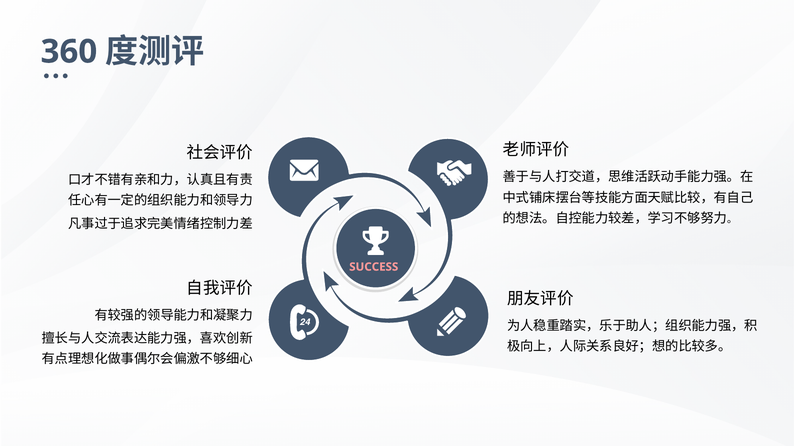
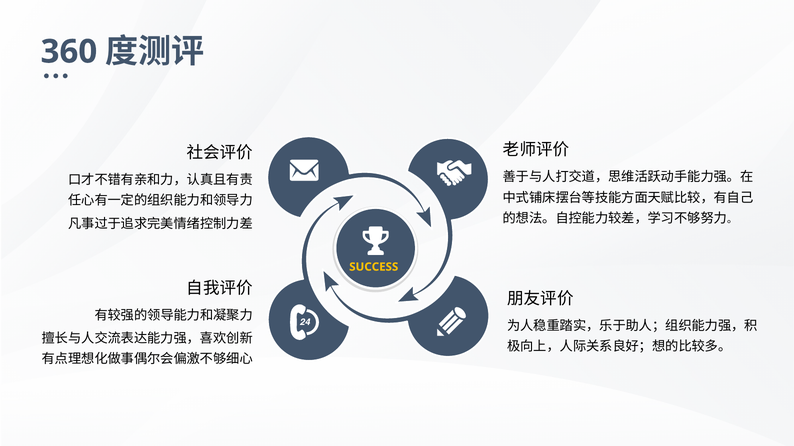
SUCCESS colour: pink -> yellow (374, 267)
